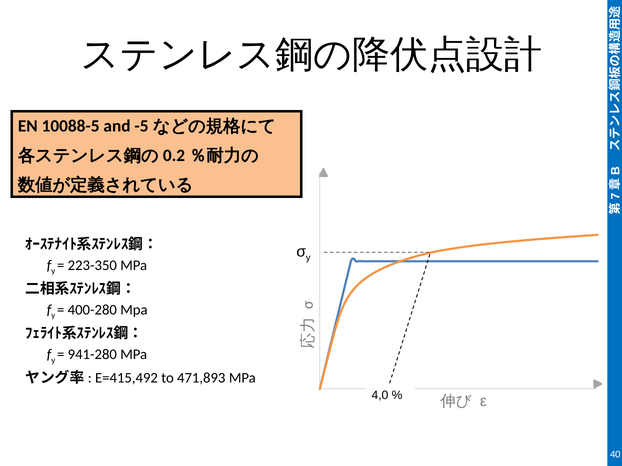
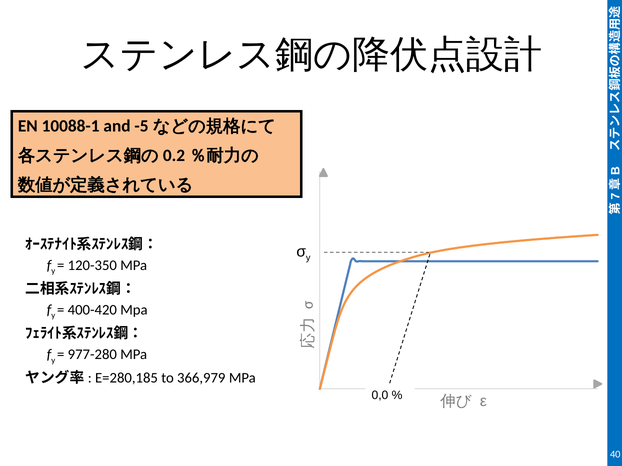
10088-5: 10088-5 -> 10088-1 (71, 126)
223-350: 223-350 -> 120-350 (92, 266)
400-280: 400-280 -> 400-420 (92, 310)
941-280: 941-280 -> 977-280 (92, 355)
E=415,492: E=415,492 -> E=280,185 (126, 378)
471,893: 471,893 -> 366,979 (201, 378)
4,0: 4,0 -> 0,0 (380, 396)
